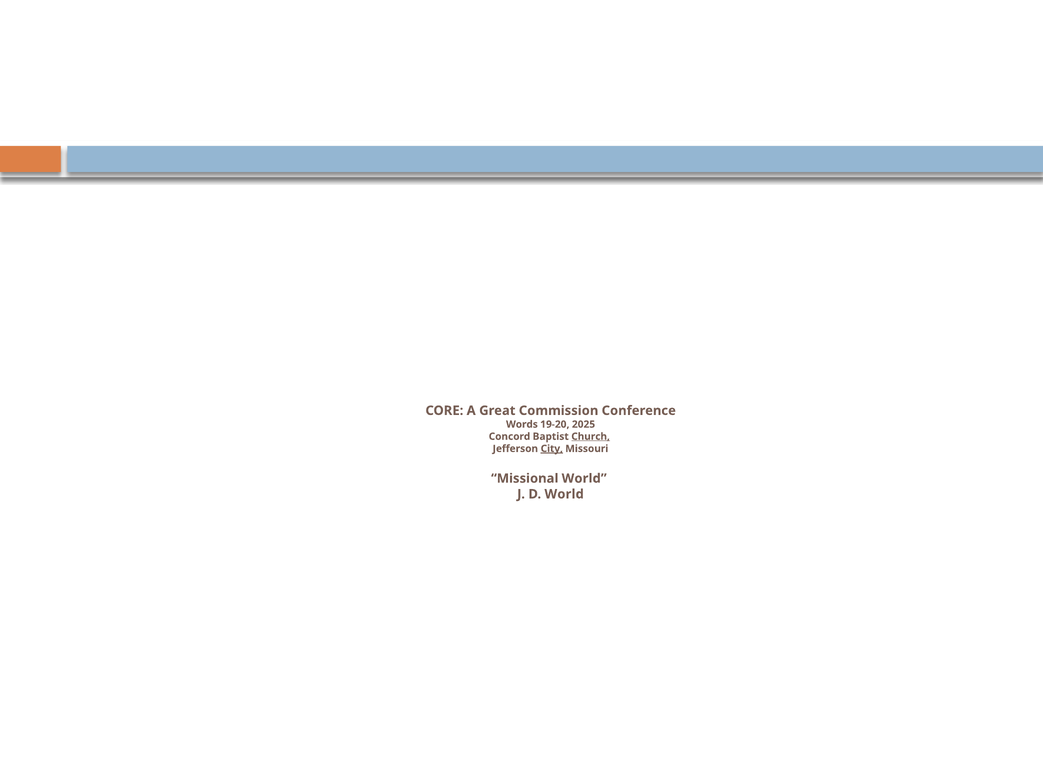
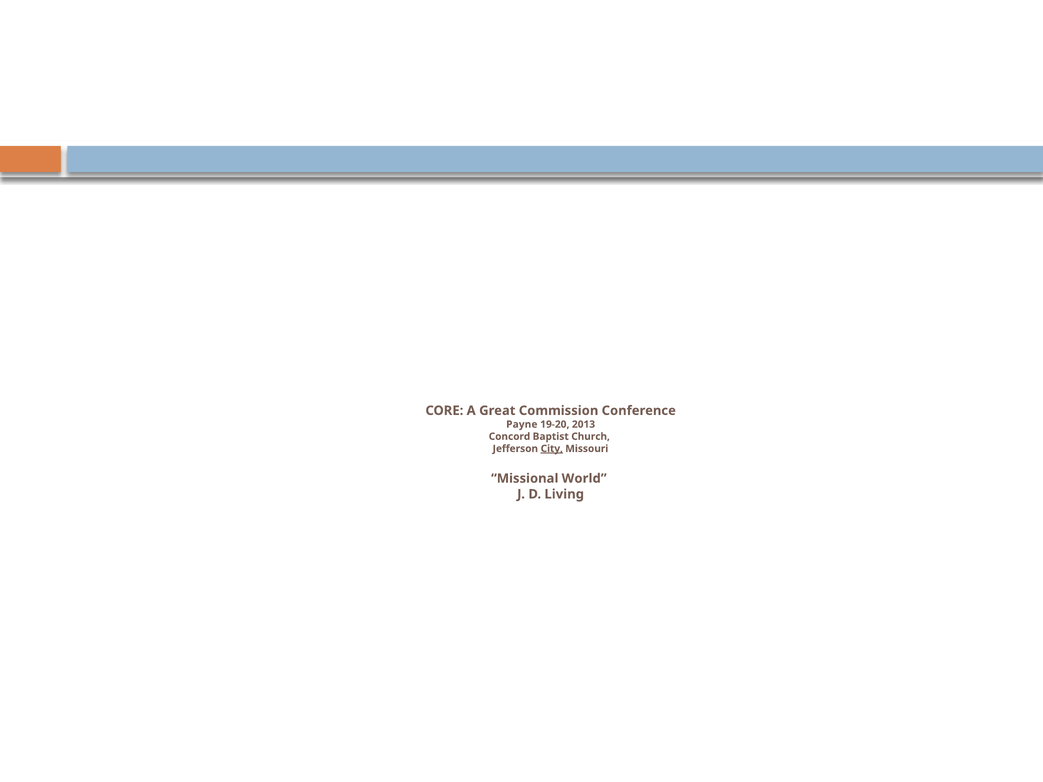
Words: Words -> Payne (522, 424)
2025: 2025 -> 2013 (584, 424)
Church underline: present -> none (591, 437)
D World: World -> Living (564, 494)
